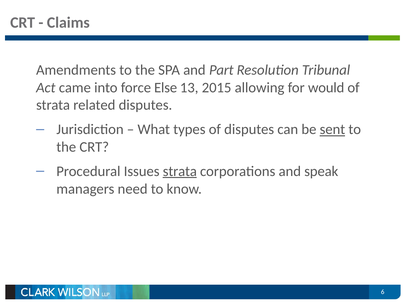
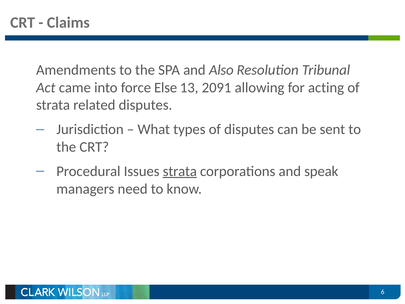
Part: Part -> Also (221, 70)
2015: 2015 -> 2091 (217, 88)
would: would -> acting (326, 88)
sent underline: present -> none (332, 129)
